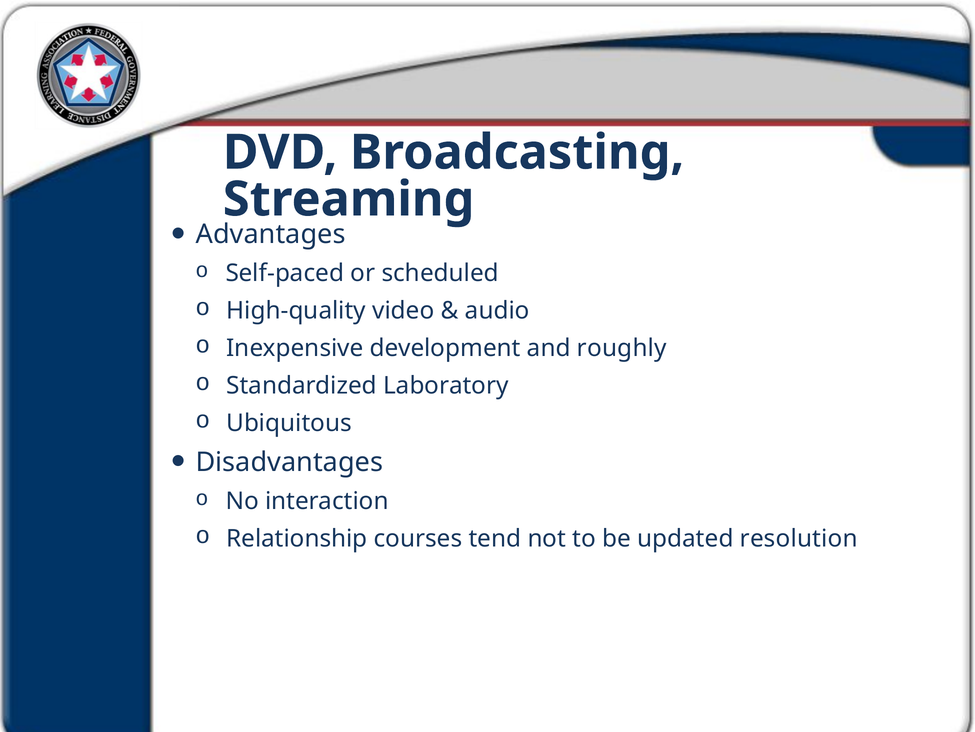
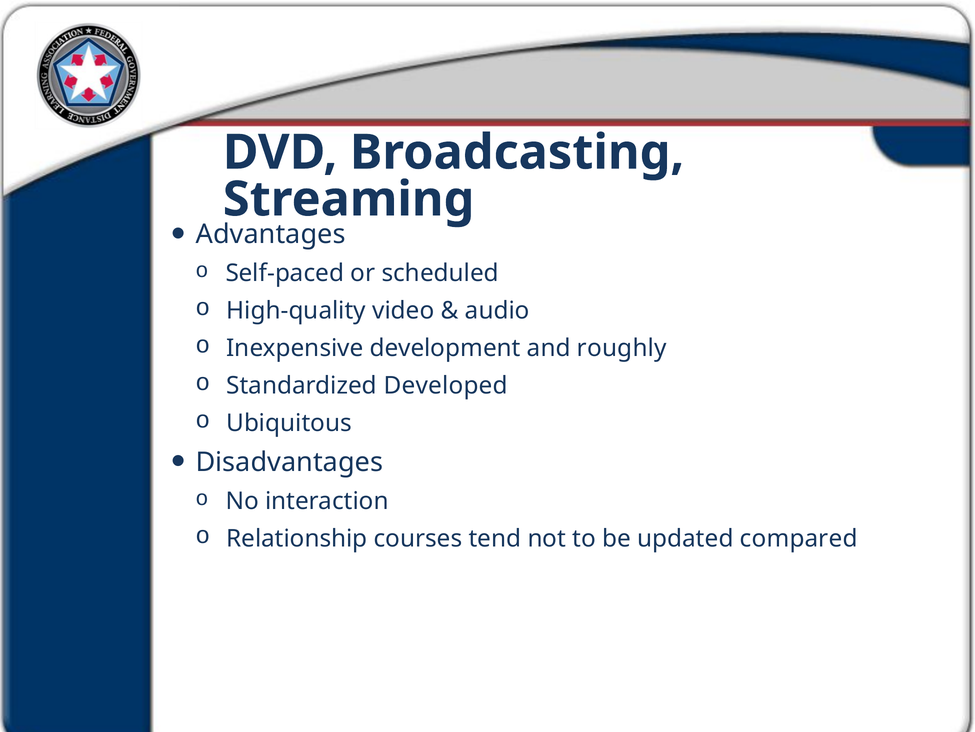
Laboratory: Laboratory -> Developed (446, 385)
resolution: resolution -> compared (799, 538)
